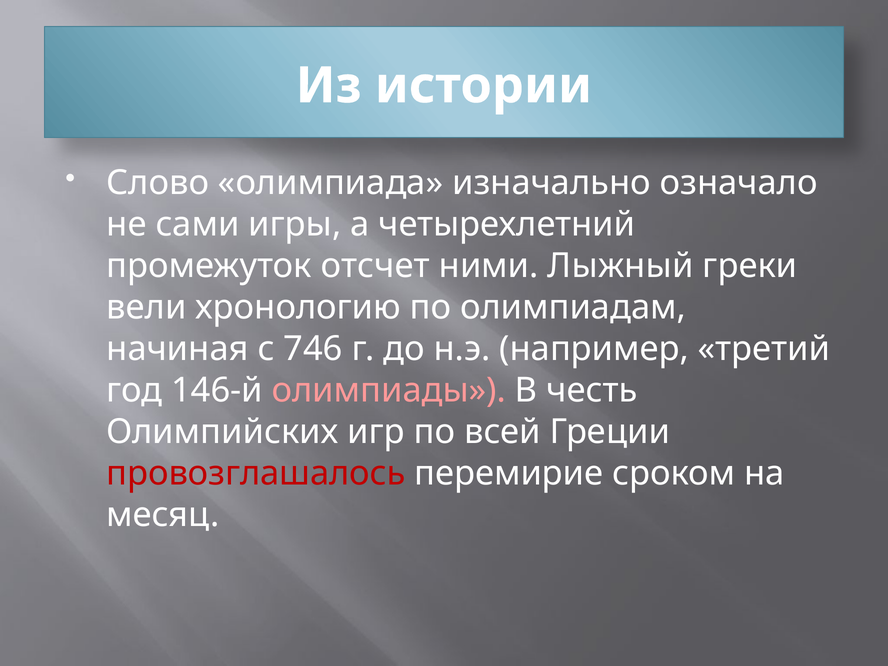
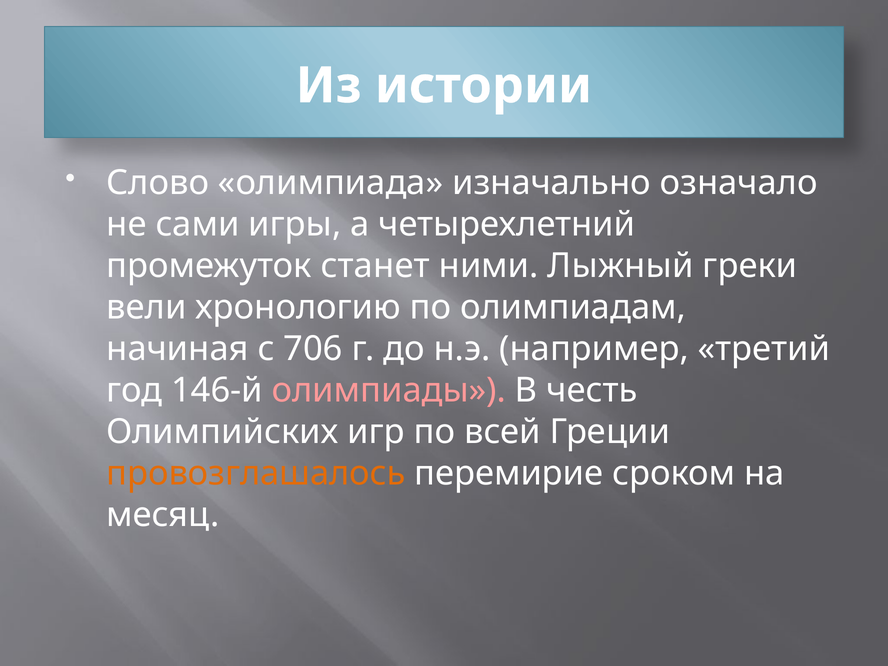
отсчет: отсчет -> станет (375, 266)
746: 746 -> 706 (313, 349)
провозглашалось colour: red -> orange (256, 473)
